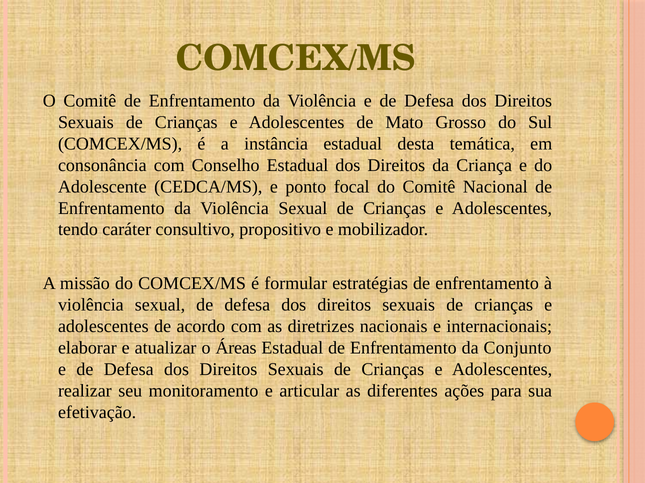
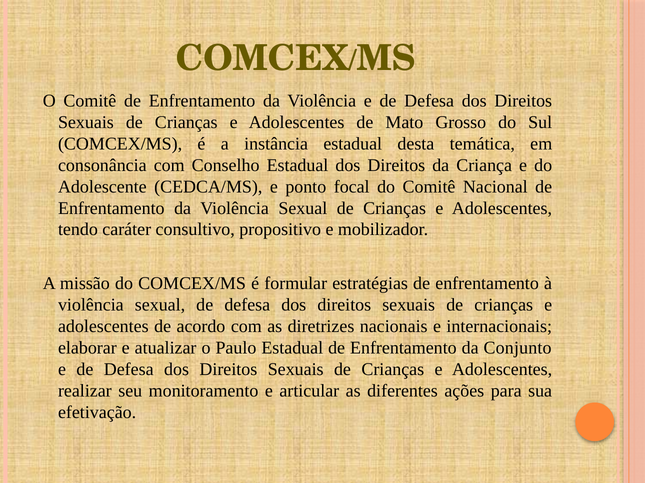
Áreas: Áreas -> Paulo (236, 348)
